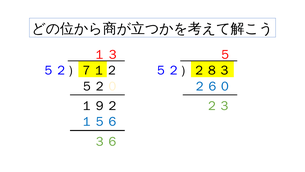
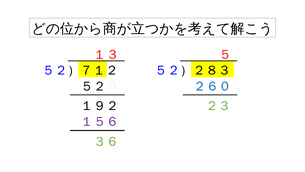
１５６ colour: blue -> purple (100, 121)
